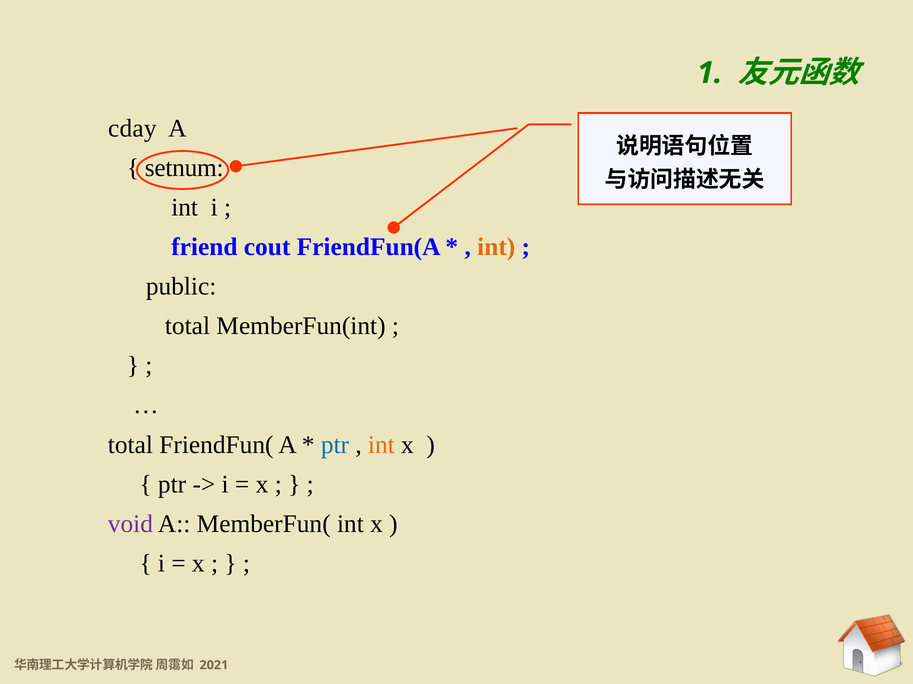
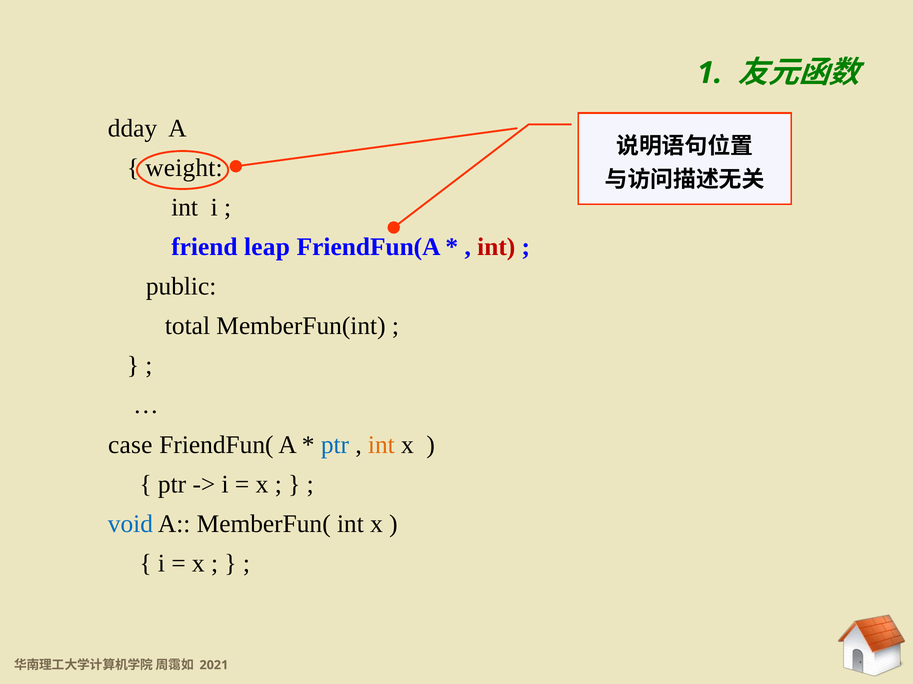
cday: cday -> dday (132, 129)
setnum: setnum -> weight (184, 168)
cout: cout -> leap (267, 247)
int colour: orange -> red (496, 247)
total: total -> case (130, 445)
void colour: purple -> blue (130, 524)
